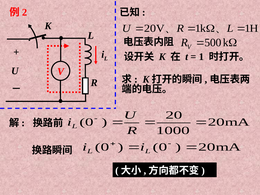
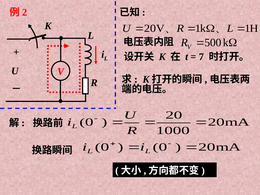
1: 1 -> 7 (201, 57)
